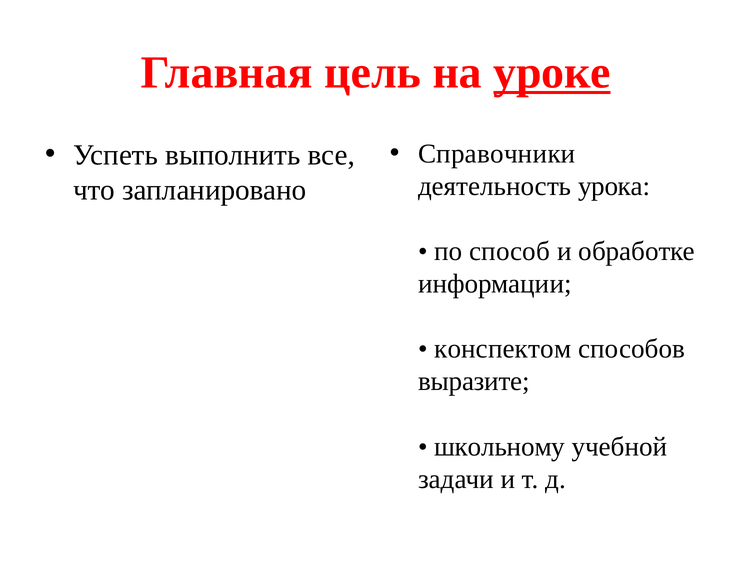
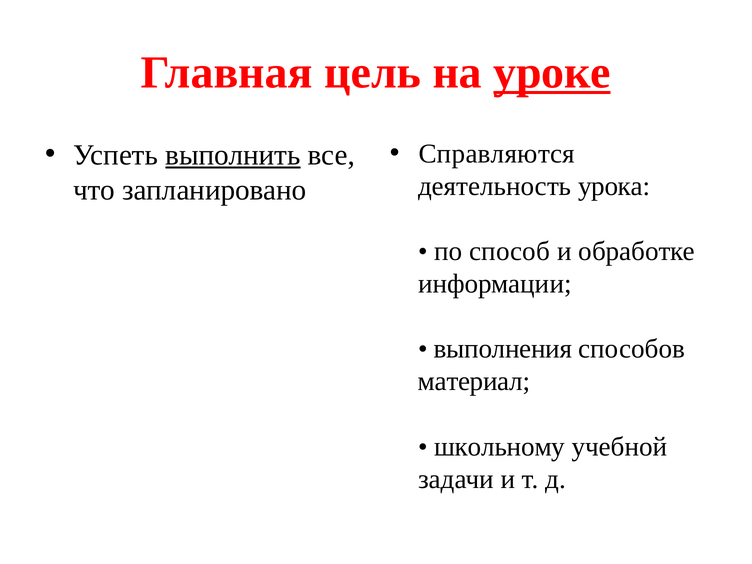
Справочники: Справочники -> Справляются (497, 154)
выполнить underline: none -> present (233, 155)
конспектом: конспектом -> выполнения (503, 349)
выразите: выразите -> материал (474, 382)
